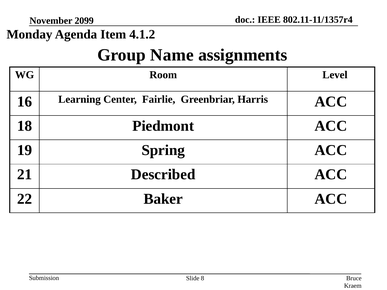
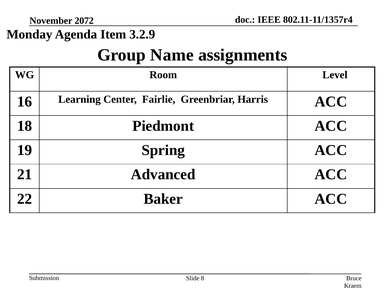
2099: 2099 -> 2072 (84, 21)
4.1.2: 4.1.2 -> 3.2.9 (142, 34)
Described: Described -> Advanced (163, 175)
